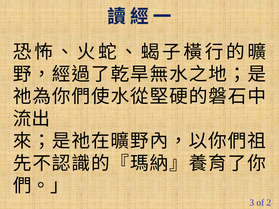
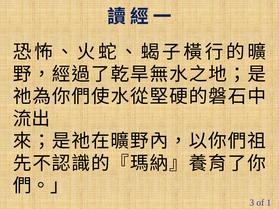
2: 2 -> 1 (269, 203)
